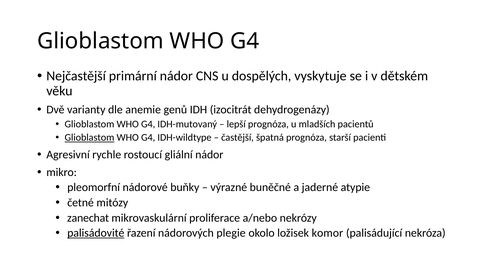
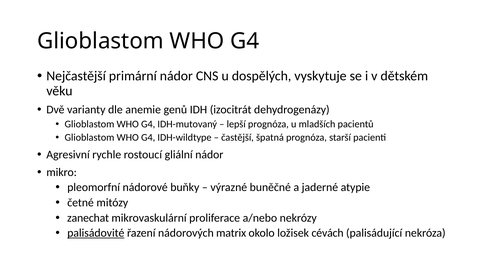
Glioblastom underline: present -> none (89, 137)
plegie: plegie -> matrix (231, 233)
komor: komor -> cévách (328, 233)
